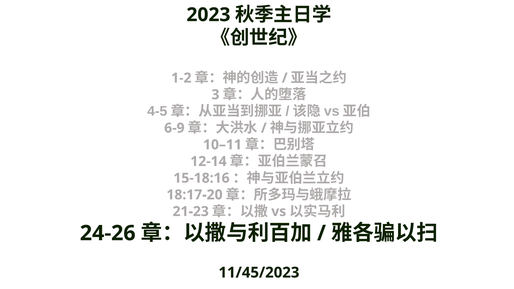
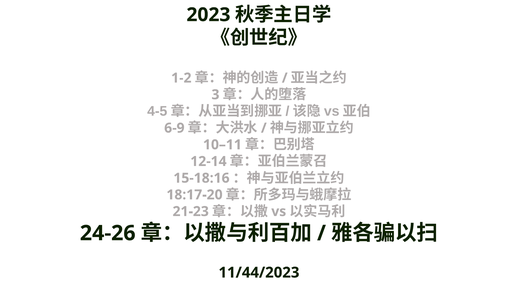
11/45/2023: 11/45/2023 -> 11/44/2023 (259, 273)
